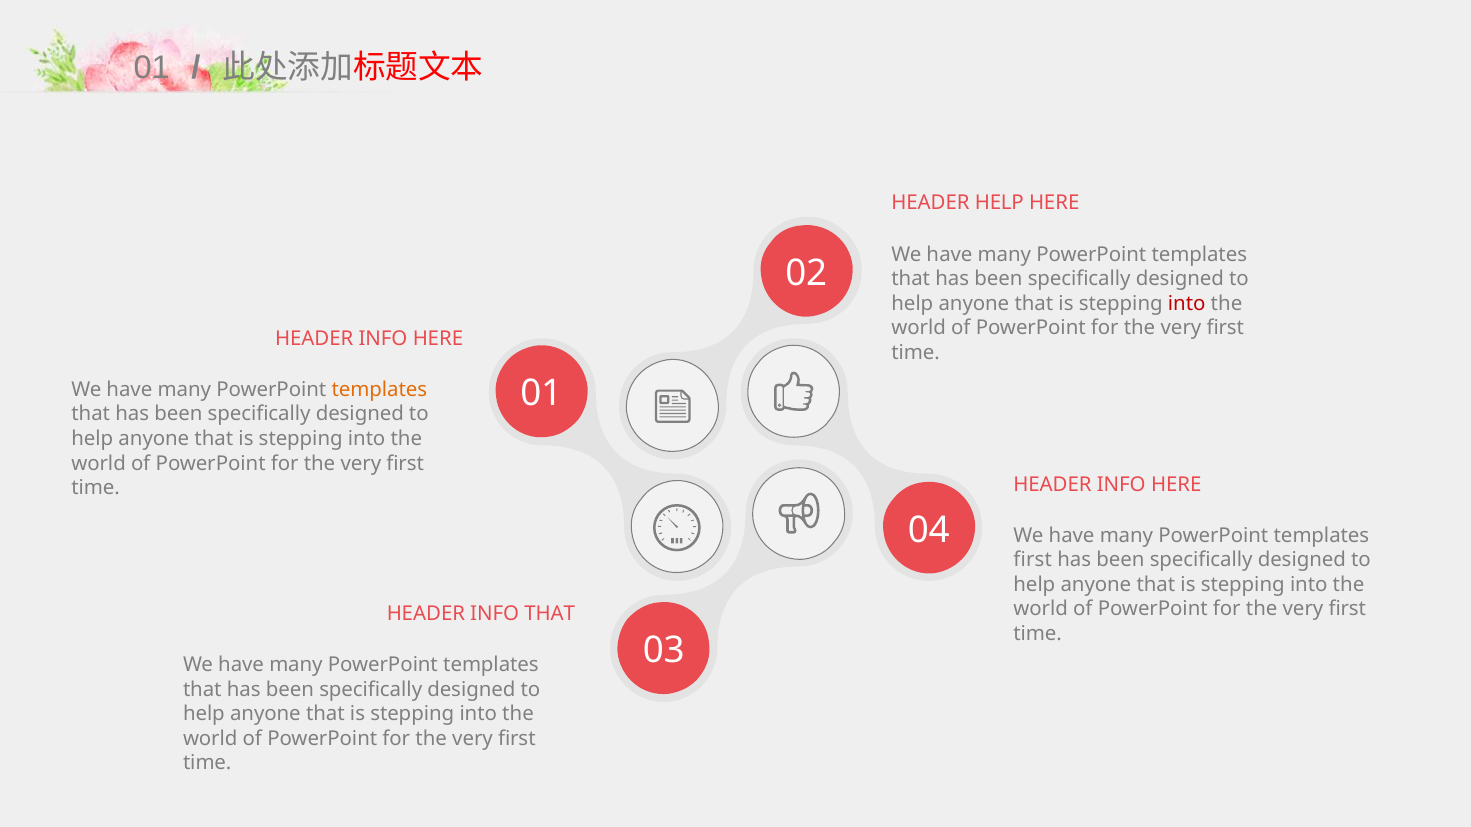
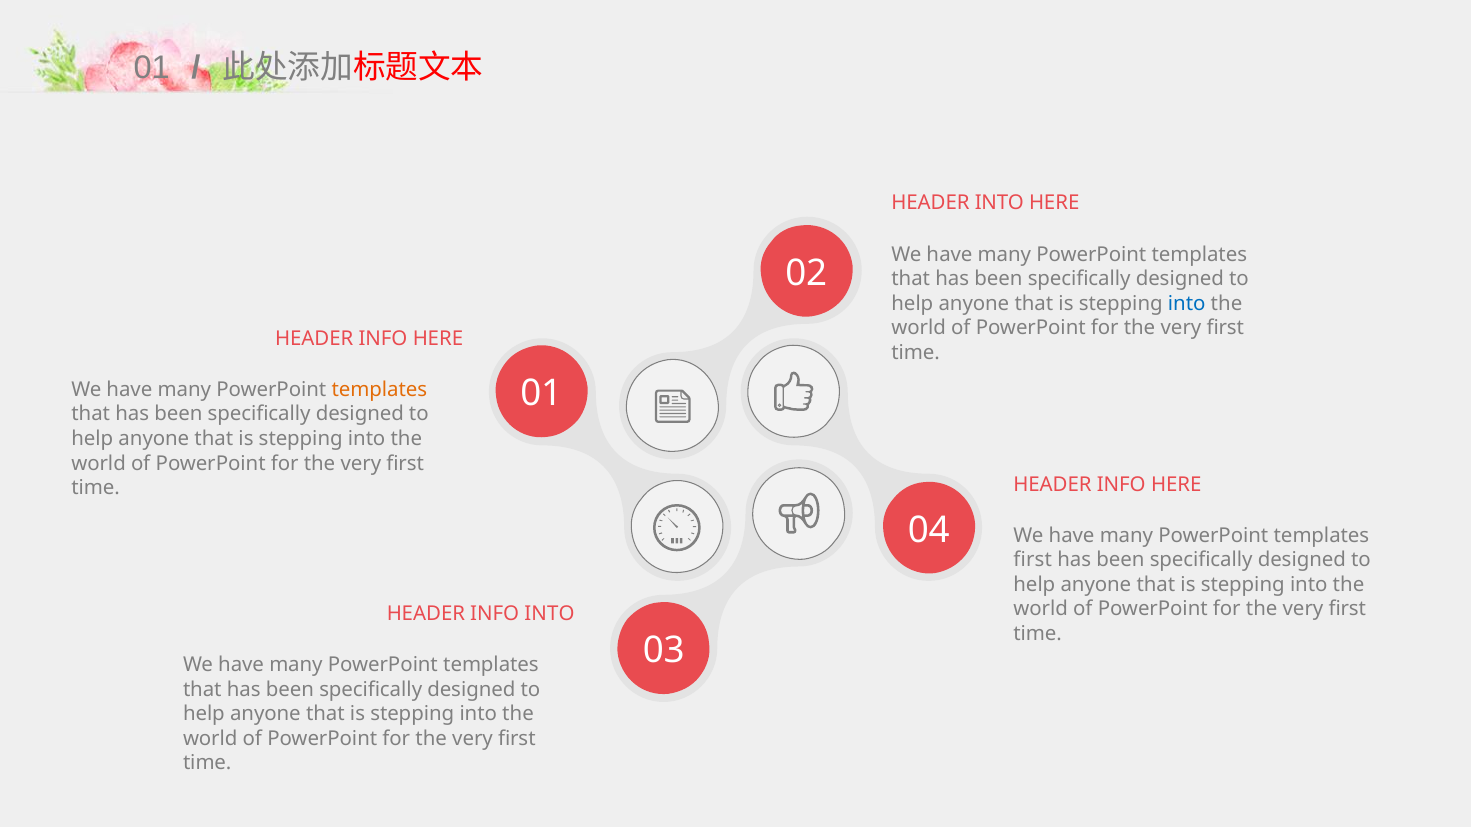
HEADER HELP: HELP -> INTO (999, 203)
into colour: red -> blue (1187, 304)
INFO THAT: THAT -> INTO (549, 614)
